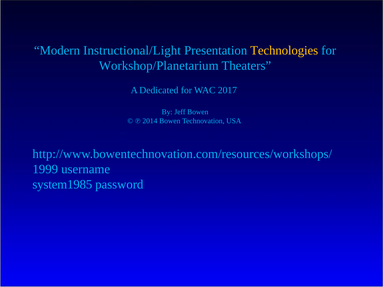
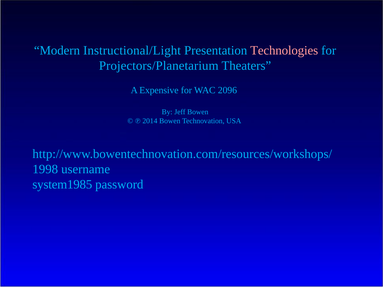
Technologies colour: yellow -> pink (284, 50)
Workshop/Planetarium: Workshop/Planetarium -> Projectors/Planetarium (159, 66)
Dedicated: Dedicated -> Expensive (159, 90)
2017: 2017 -> 2096 (227, 90)
1999: 1999 -> 1998 (45, 169)
